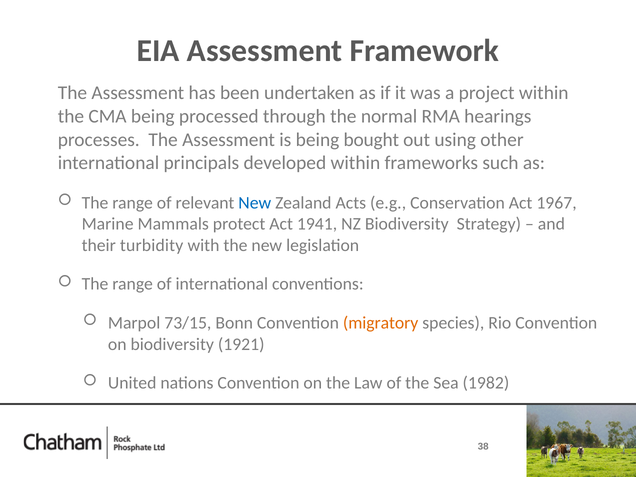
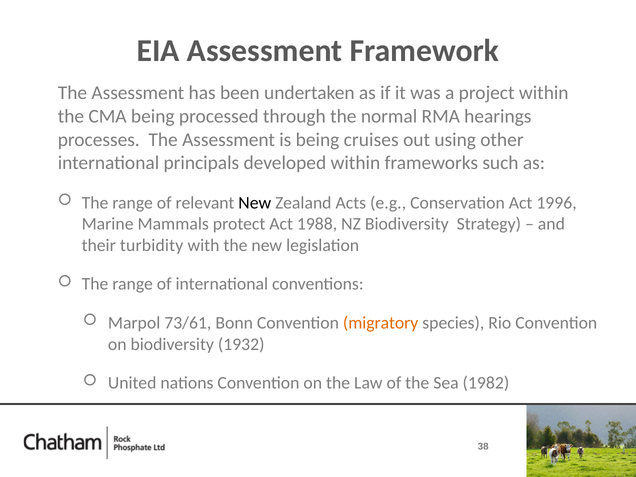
bought: bought -> cruises (371, 140)
New colour: blue -> black (255, 203)
1967: 1967 -> 1996 (557, 203)
1941: 1941 -> 1988 (317, 224)
73/15: 73/15 -> 73/61 (188, 323)
1921: 1921 -> 1932 (241, 344)
